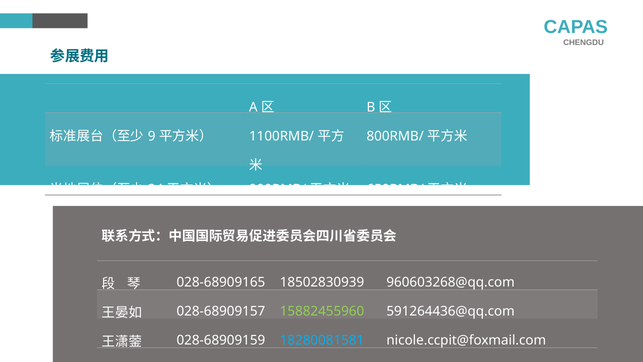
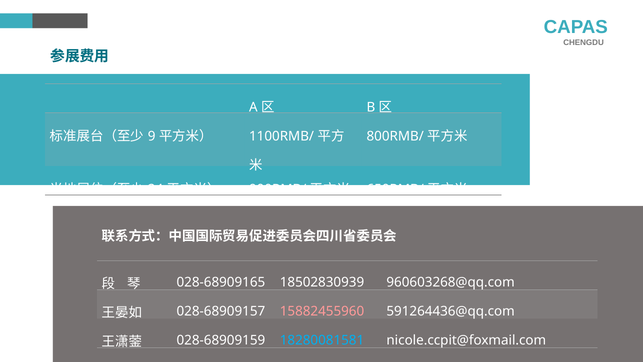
15882455960 colour: light green -> pink (322, 311)
